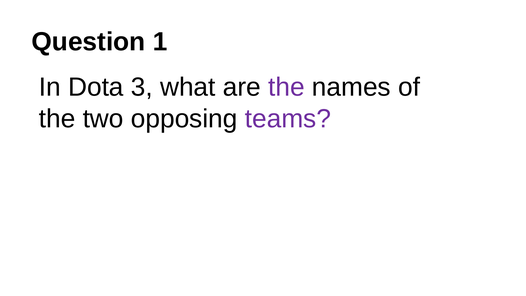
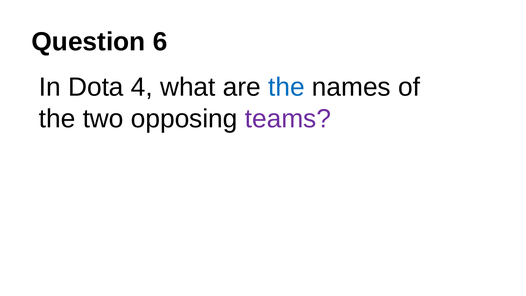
1: 1 -> 6 (160, 42)
3: 3 -> 4 (142, 87)
the colour: purple -> blue (286, 87)
